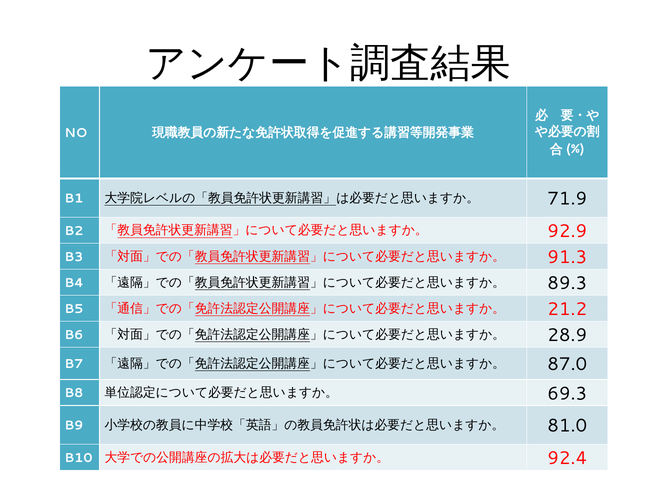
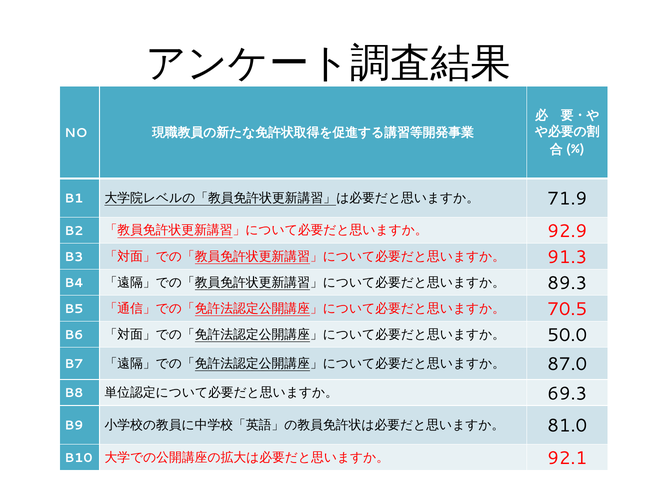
21.2: 21.2 -> 70.5 (567, 309)
28.9: 28.9 -> 50.0 (567, 335)
92.4: 92.4 -> 92.1 (567, 458)
